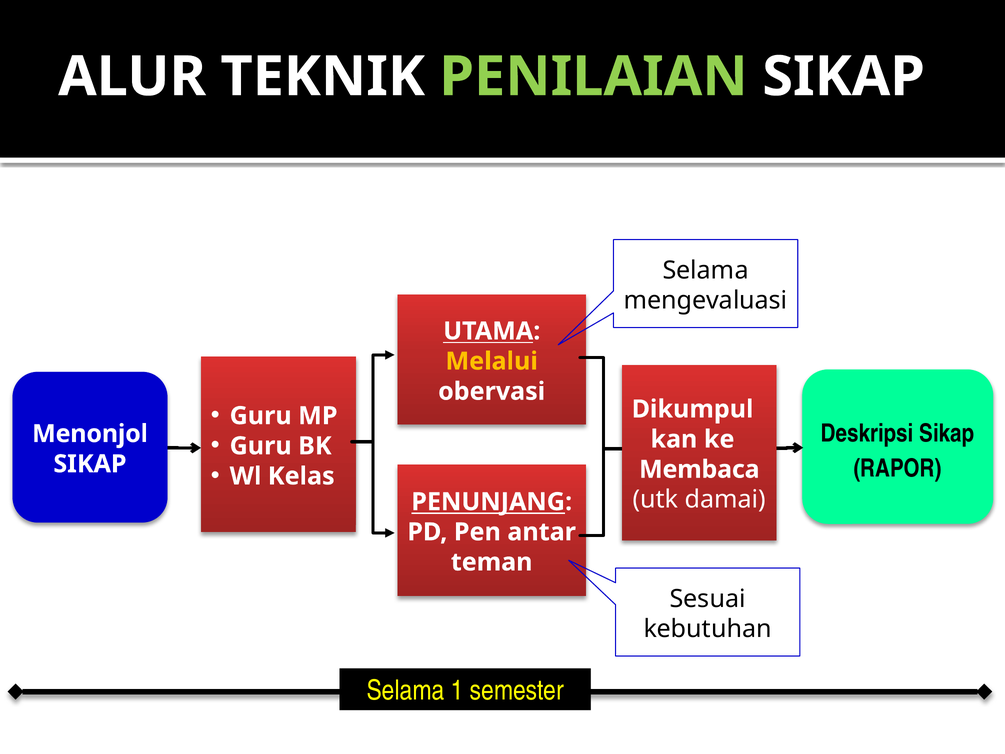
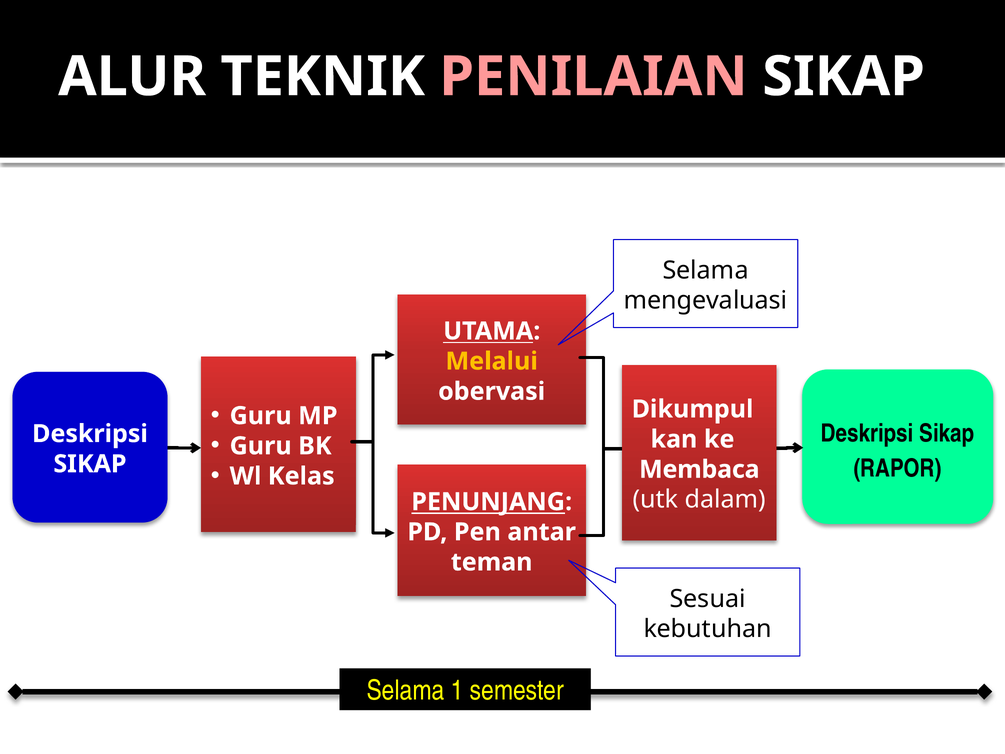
PENILAIAN colour: light green -> pink (594, 77)
Menonjol: Menonjol -> Deskripsi (90, 434)
damai: damai -> dalam (725, 499)
